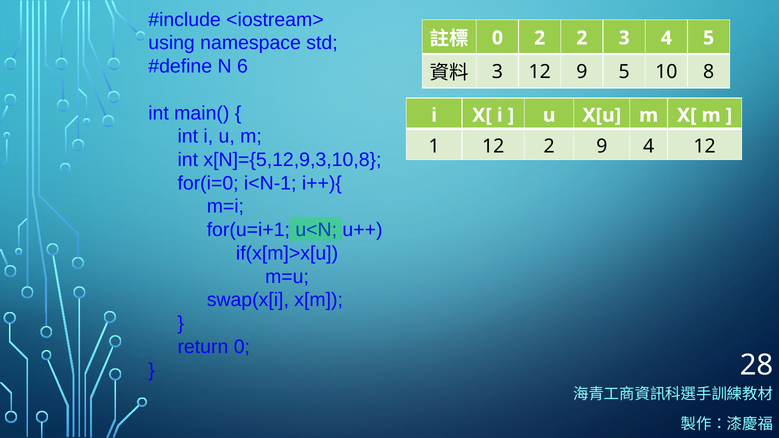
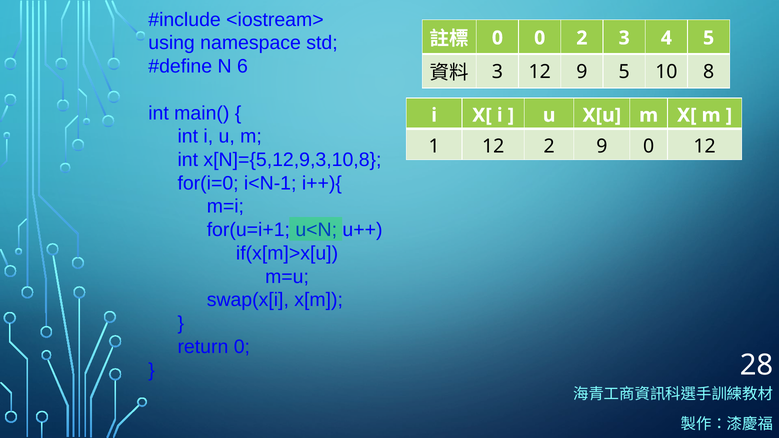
0 2: 2 -> 0 (540, 38)
9 4: 4 -> 0 (649, 146)
